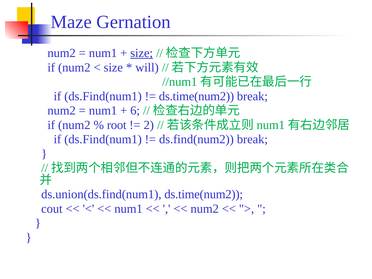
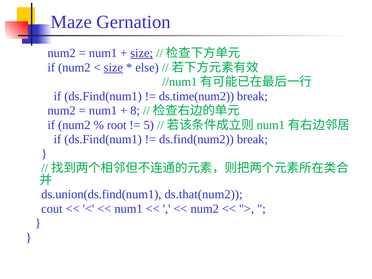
size underline: none -> present (113, 67)
will: will -> else (147, 67)
6: 6 -> 8 (135, 111)
2: 2 -> 5 (149, 125)
ds.union(ds.find(num1 ds.time(num2: ds.time(num2 -> ds.that(num2 (204, 194)
